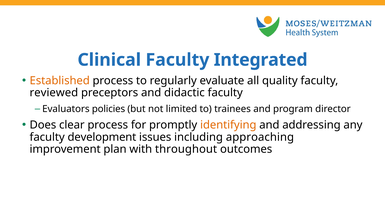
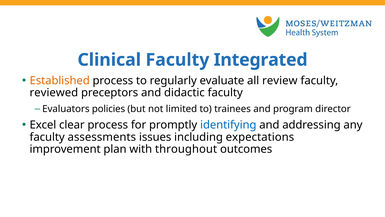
quality: quality -> review (280, 80)
Does: Does -> Excel (43, 125)
identifying colour: orange -> blue (228, 125)
development: development -> assessments (102, 137)
approaching: approaching -> expectations (260, 137)
